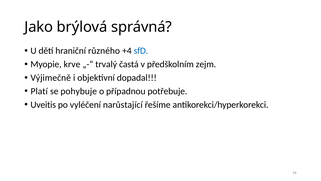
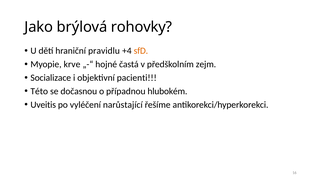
správná: správná -> rohovky (142, 27)
různého: různého -> pravidlu (104, 51)
sfD colour: blue -> orange (141, 51)
trvalý: trvalý -> hojné (106, 64)
Výjimečně: Výjimečně -> Socializace (51, 78)
dopadal: dopadal -> pacienti (137, 78)
Platí: Platí -> Této (39, 91)
pohybuje: pohybuje -> dočasnou (79, 91)
potřebuje: potřebuje -> hlubokém (167, 91)
